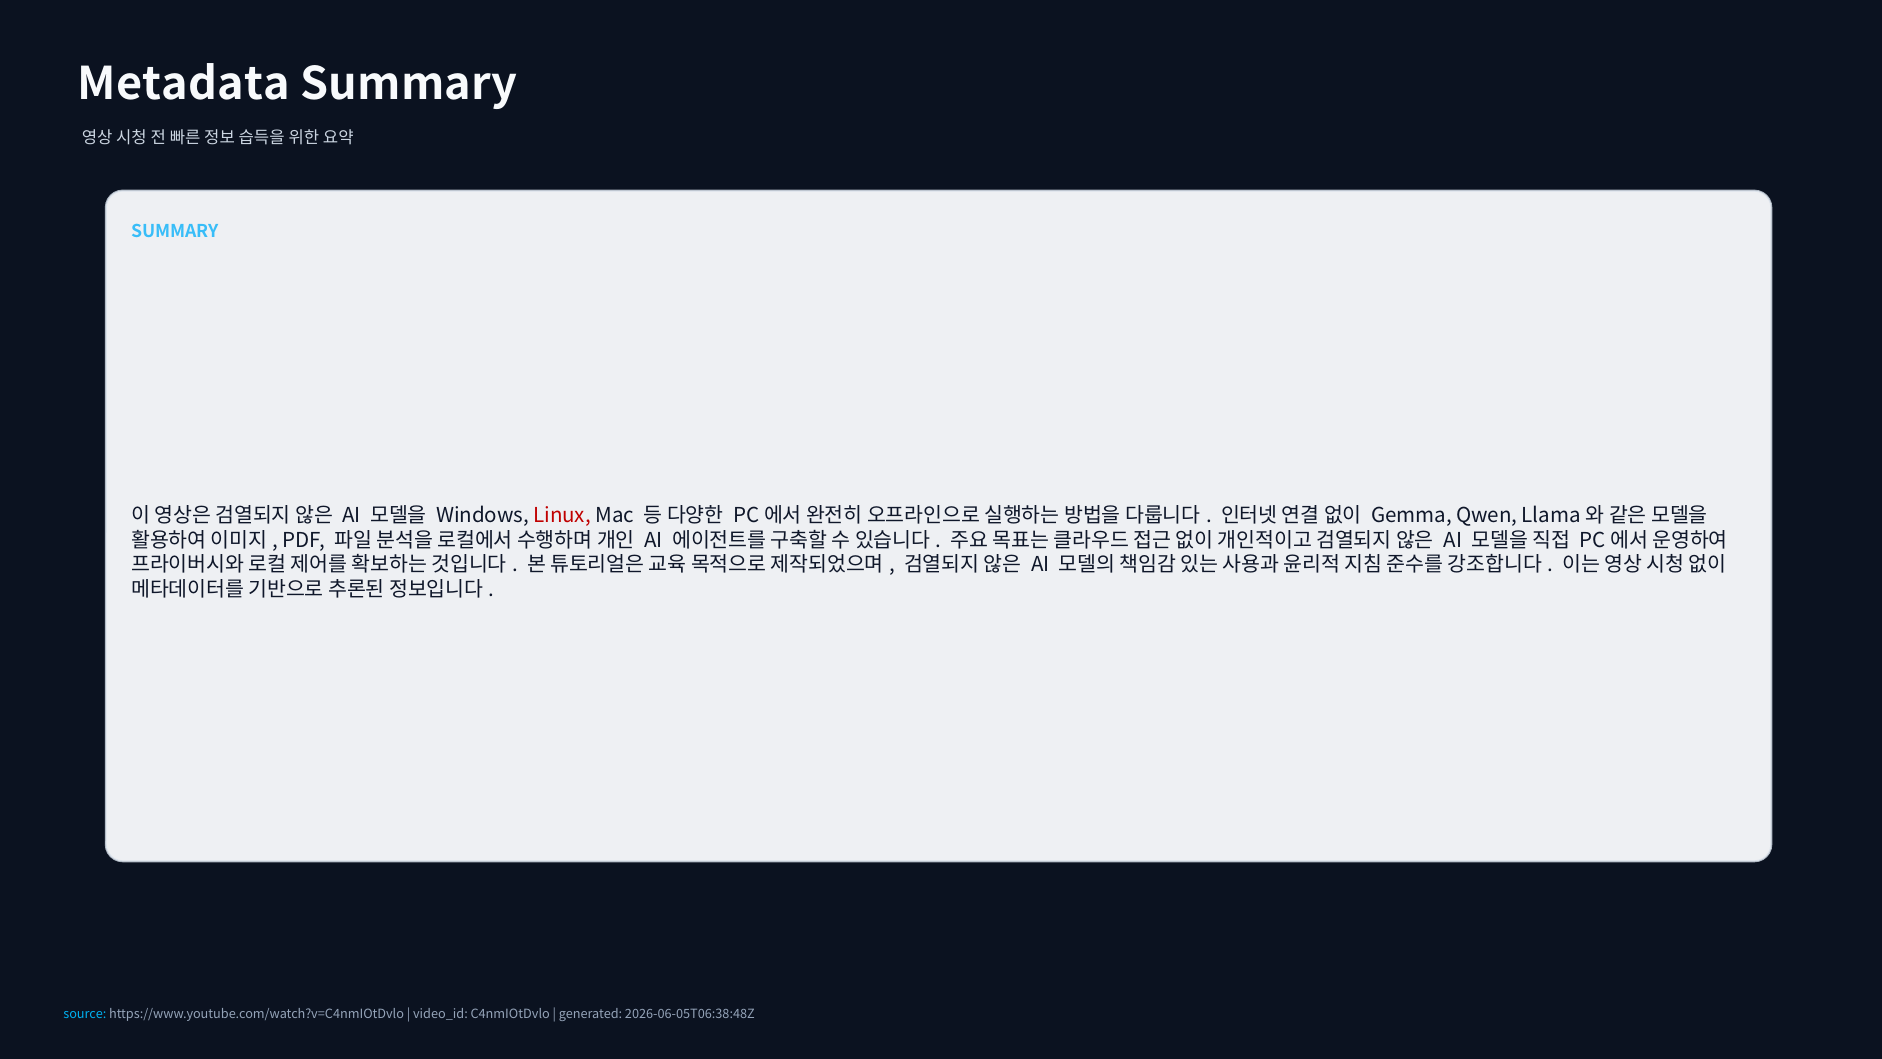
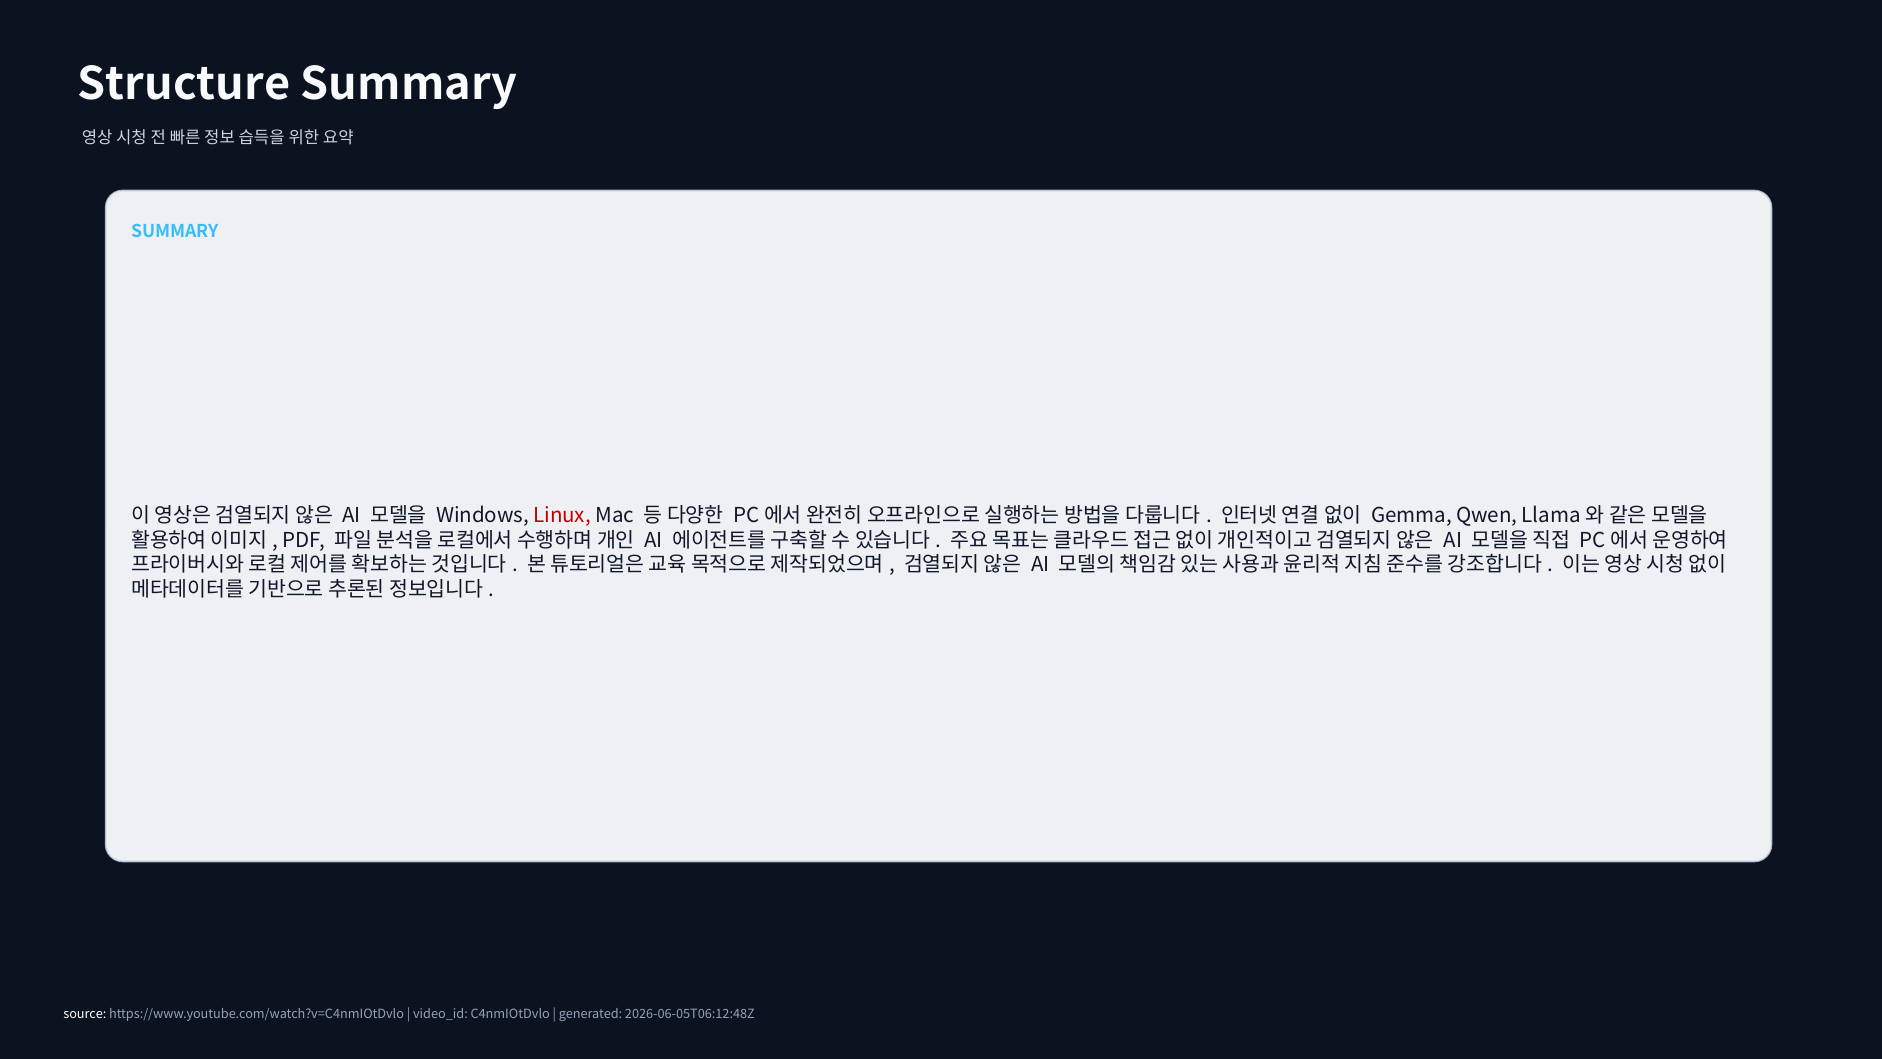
Metadata: Metadata -> Structure (184, 84)
source colour: light blue -> white (85, 1014)
2026-06-05T06:38:48Z: 2026-06-05T06:38:48Z -> 2026-06-05T06:12:48Z (690, 1014)
